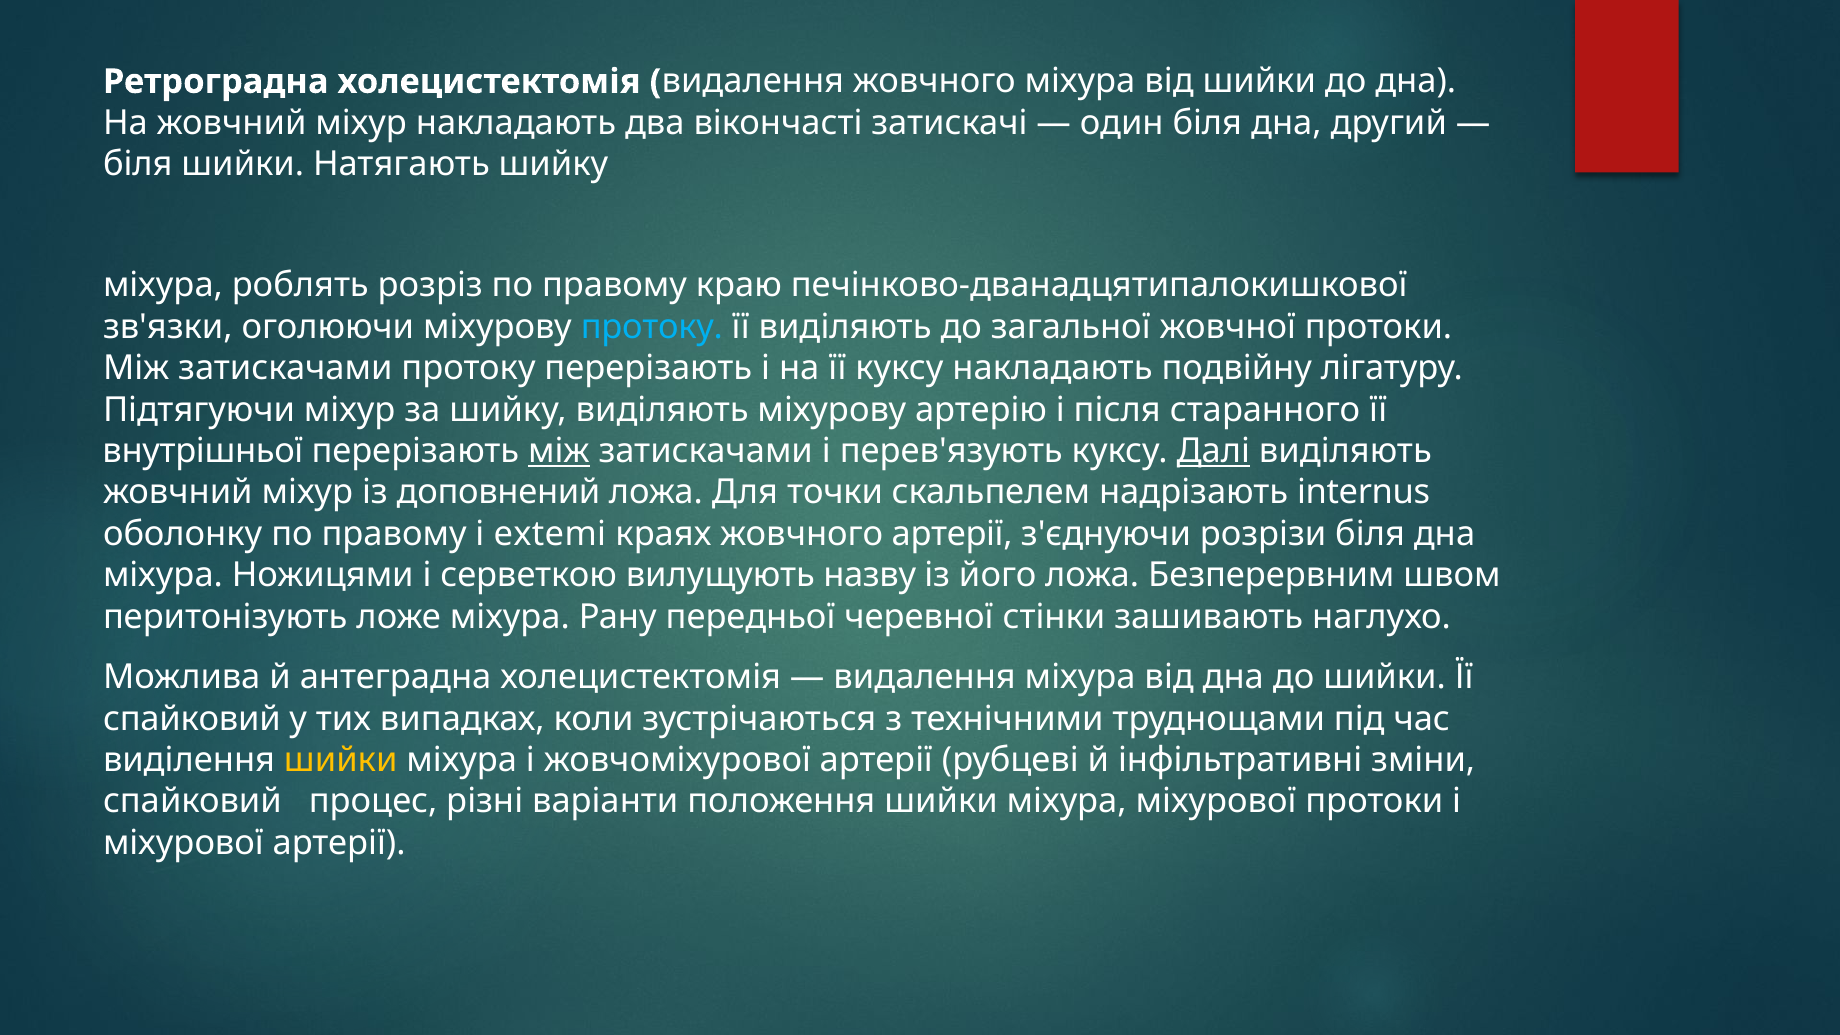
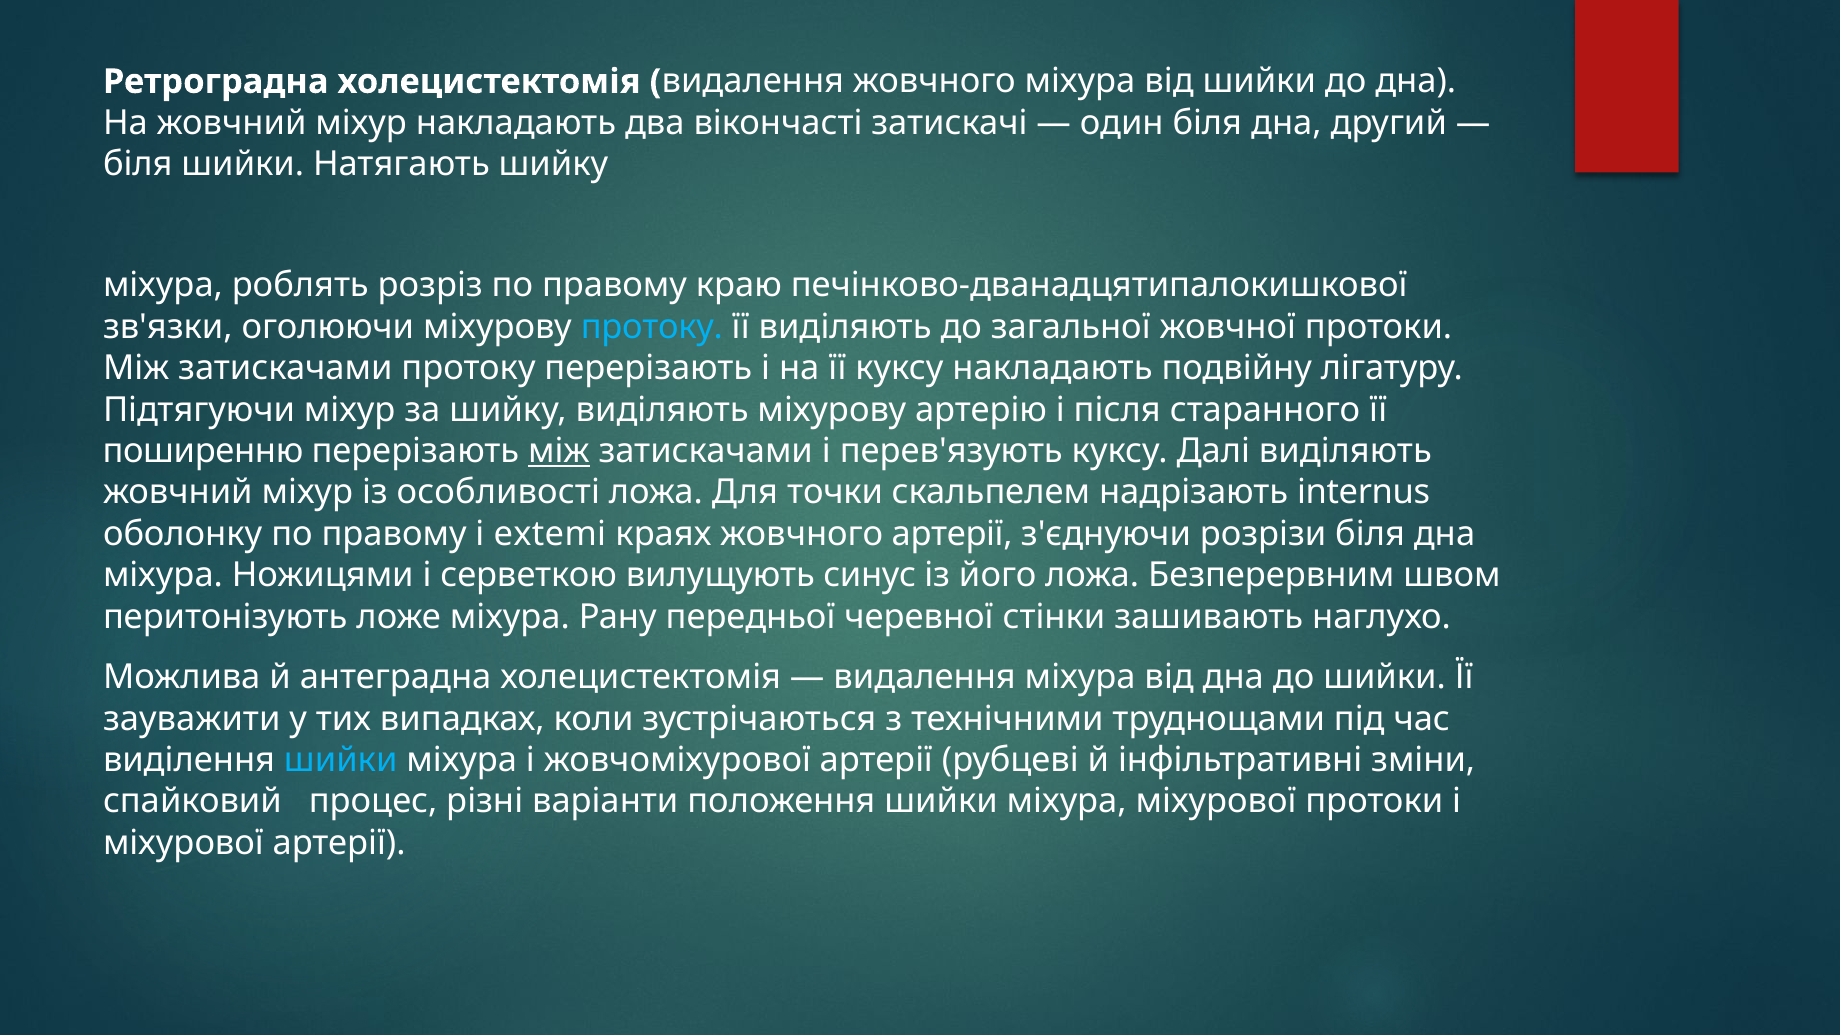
внутрішньої: внутрішньої -> поширенню (203, 451)
Далі underline: present -> none (1213, 451)
доповнений: доповнений -> особливості (498, 493)
назву: назву -> синус (870, 575)
спайковий: спайковий -> зауважити (192, 719)
шийки colour: yellow -> light blue (341, 760)
